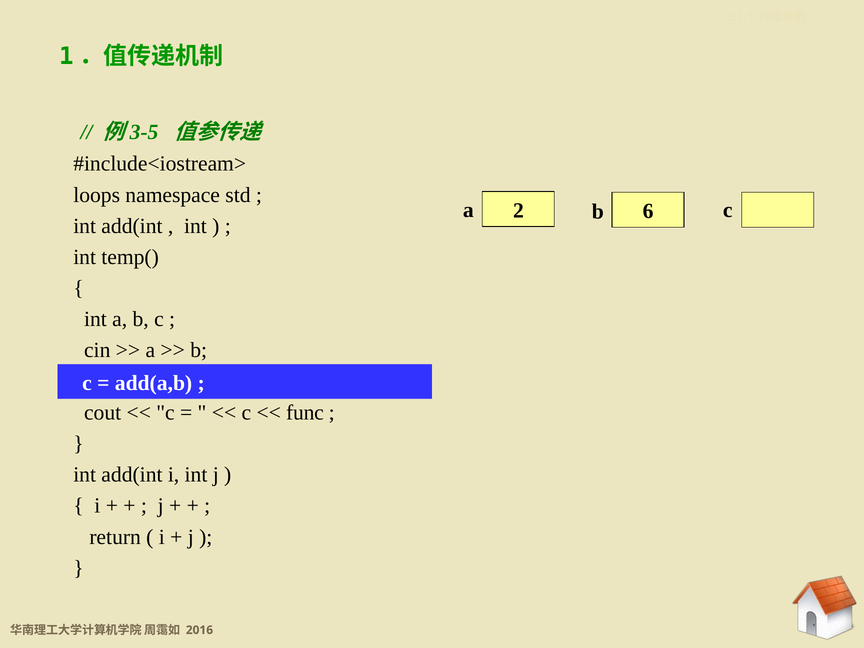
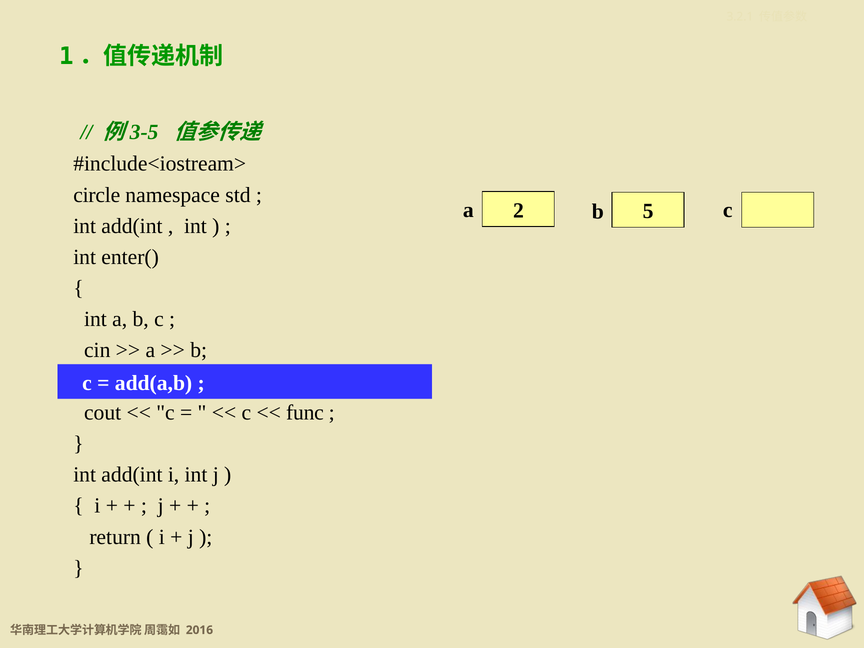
loops: loops -> circle (97, 195)
6: 6 -> 5 (648, 211)
temp(: temp( -> enter( (130, 257)
